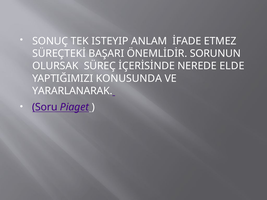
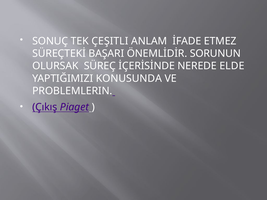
ISTEYIP: ISTEYIP -> ÇEŞITLI (110, 41)
YARARLANARAK: YARARLANARAK -> PROBLEMLERIN (72, 91)
Soru: Soru -> Çıkış (45, 107)
